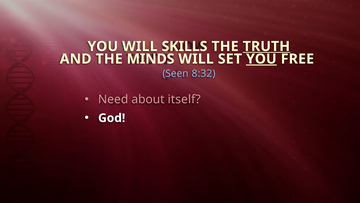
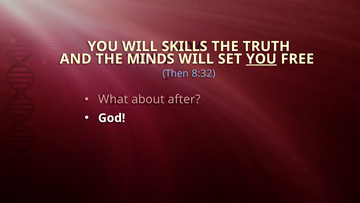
TRUTH underline: present -> none (266, 46)
Seen: Seen -> Then (175, 73)
Need: Need -> What (113, 99)
itself: itself -> after (184, 99)
